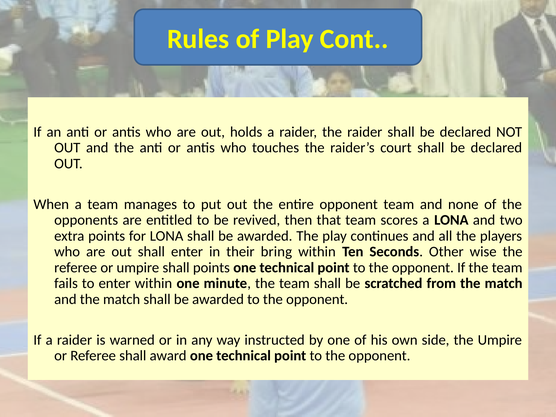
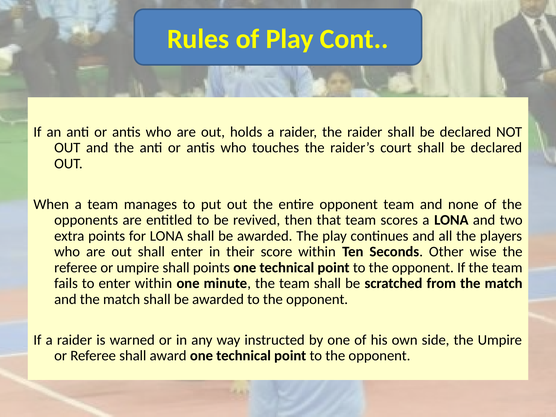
bring: bring -> score (277, 252)
